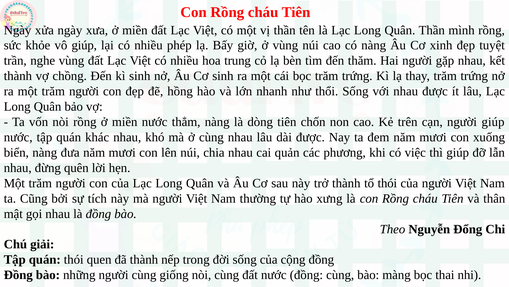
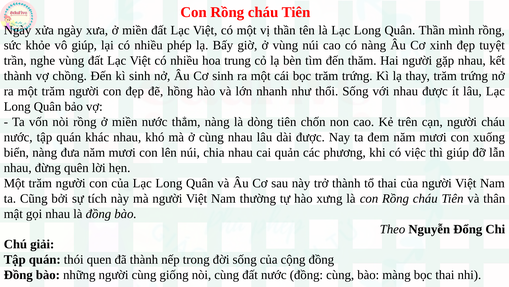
người giúp: giúp -> cháu (493, 122)
tổ thói: thói -> thai (387, 183)
